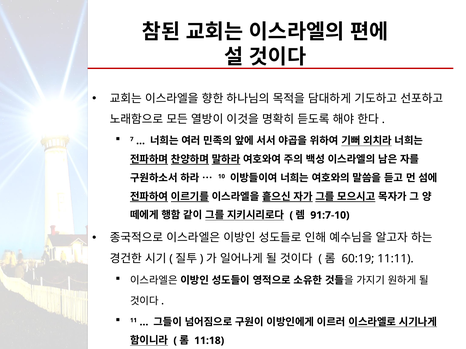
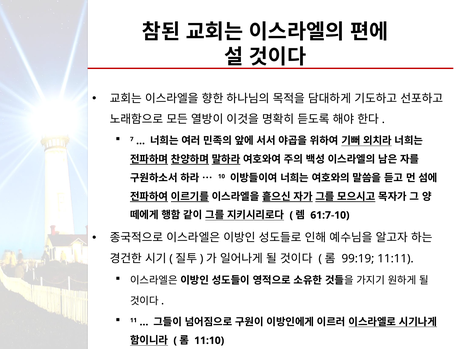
91:7-10: 91:7-10 -> 61:7-10 (330, 216)
60:19: 60:19 -> 99:19 (358, 259)
11:18: 11:18 -> 11:10 (209, 341)
